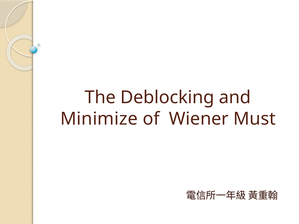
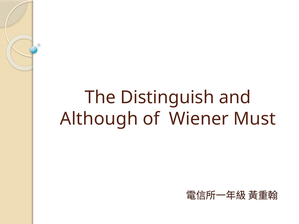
Deblocking: Deblocking -> Distinguish (167, 98)
Minimize: Minimize -> Although (99, 119)
